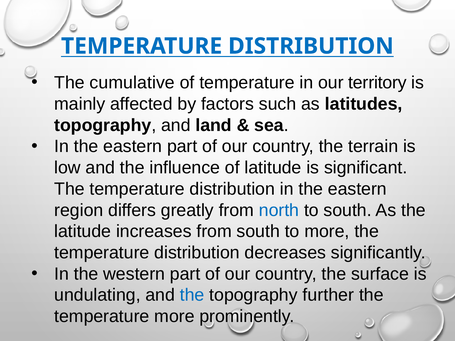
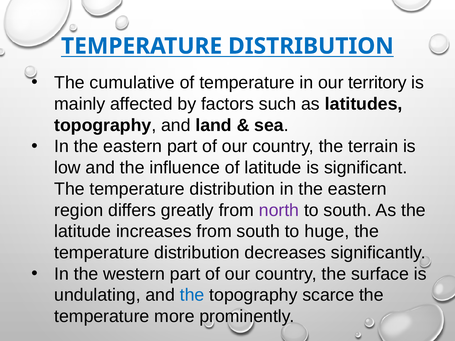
north colour: blue -> purple (279, 210)
to more: more -> huge (327, 232)
further: further -> scarce (328, 295)
